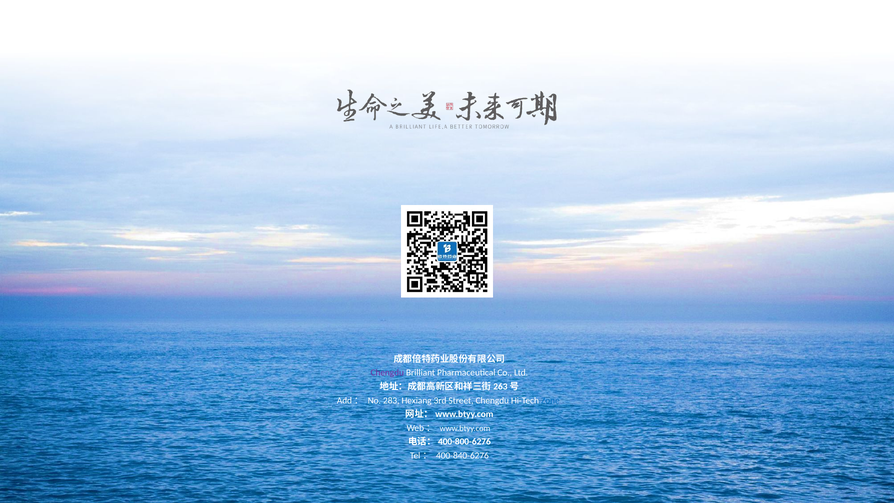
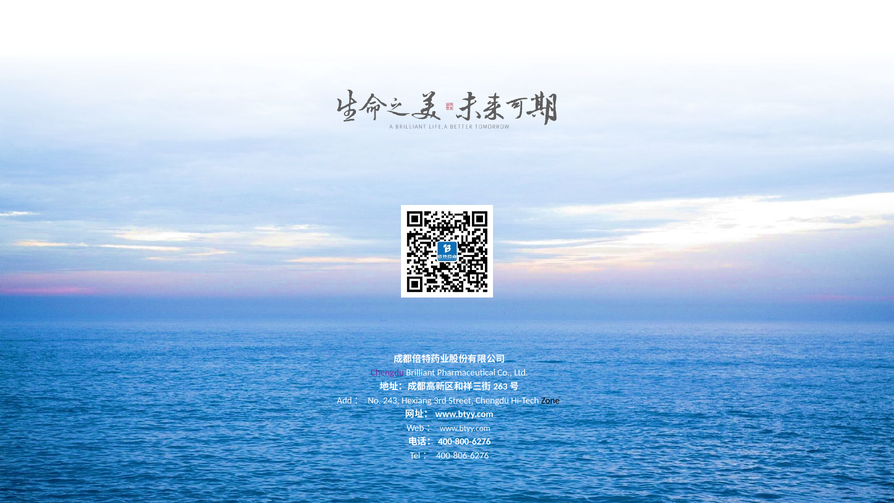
283: 283 -> 243 (391, 400)
Zone colour: blue -> black (550, 400)
400-840-6276: 400-840-6276 -> 400-806-6276 (462, 455)
